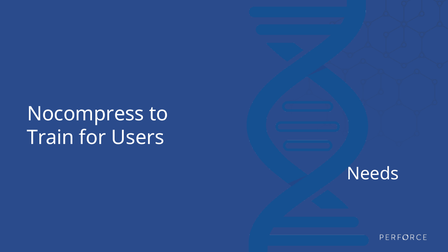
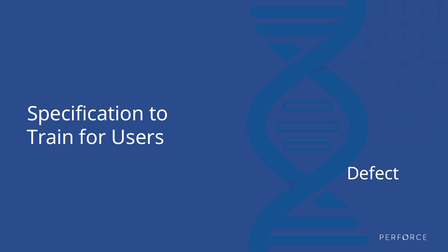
Nocompress: Nocompress -> Specification (86, 114)
Needs: Needs -> Defect (373, 174)
